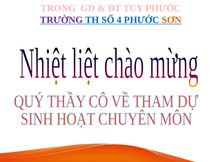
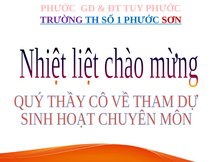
TRONG: TRONG -> PHƯỚC (58, 8)
4: 4 -> 1 (119, 20)
SƠN colour: orange -> red (172, 20)
